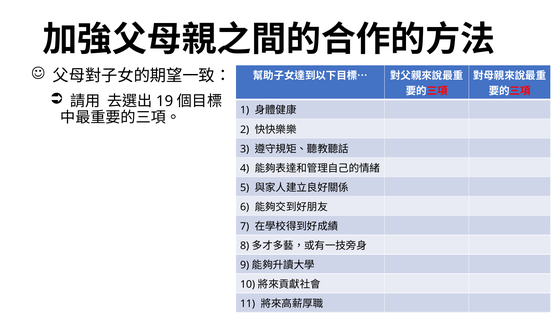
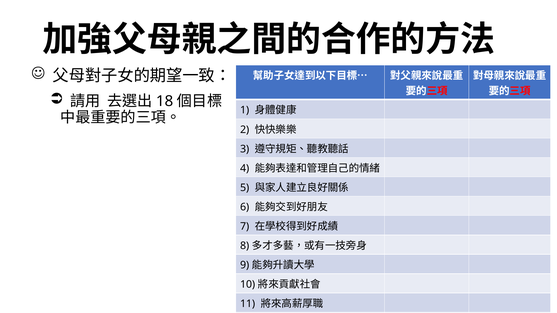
19: 19 -> 18 (165, 101)
